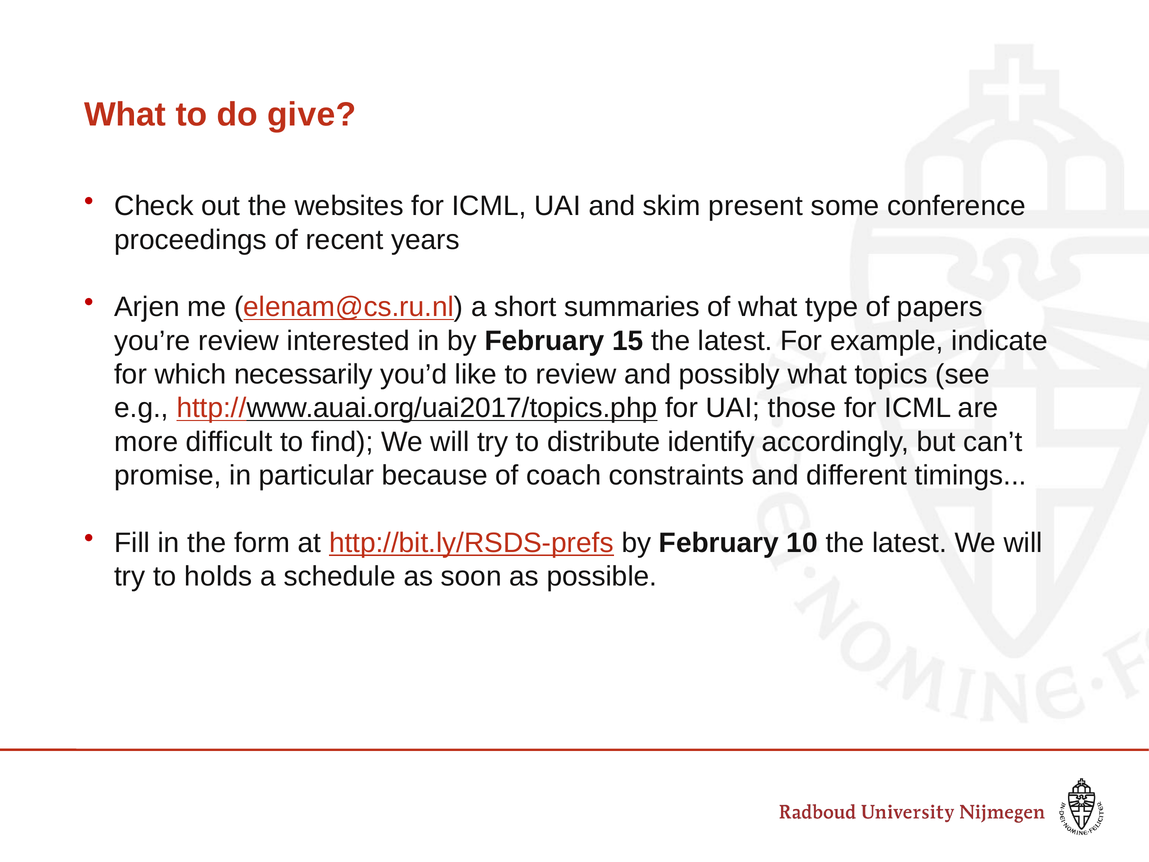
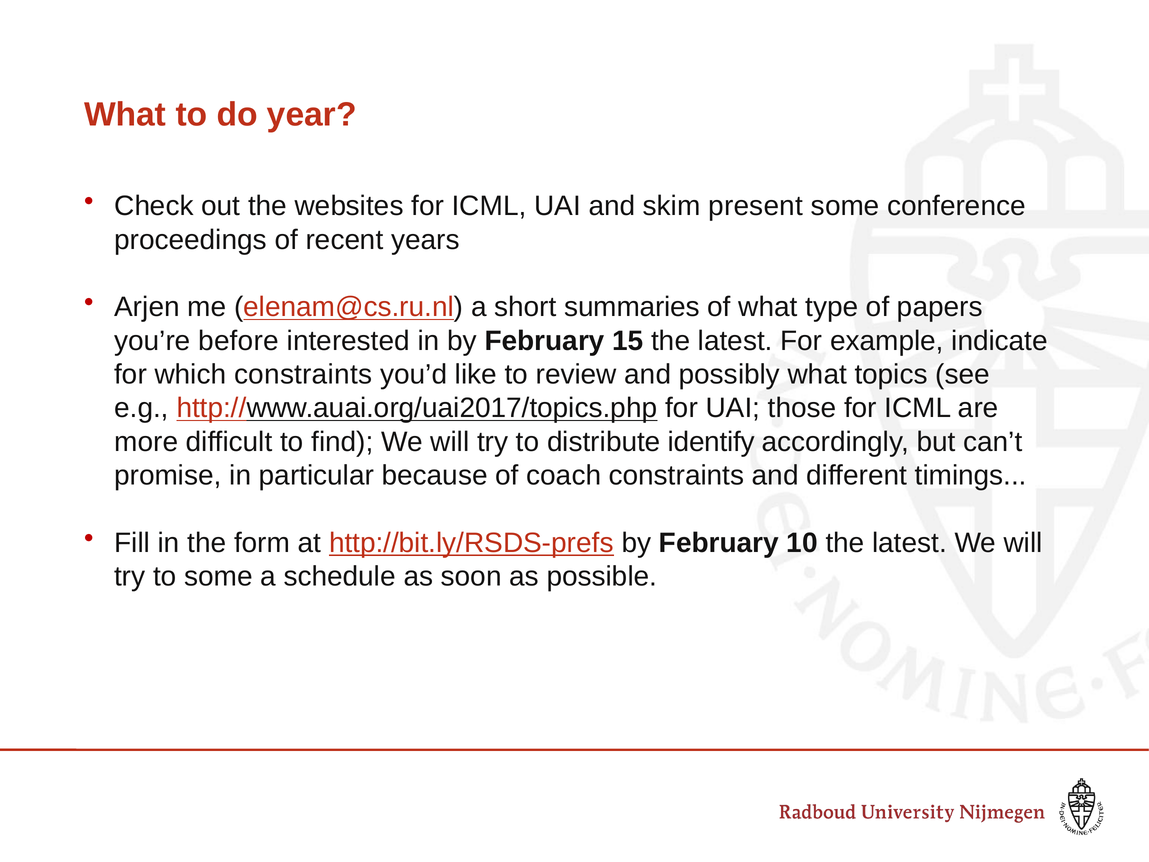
give: give -> year (312, 115)
you’re review: review -> before (239, 341)
which necessarily: necessarily -> constraints (303, 374)
to holds: holds -> some (218, 576)
